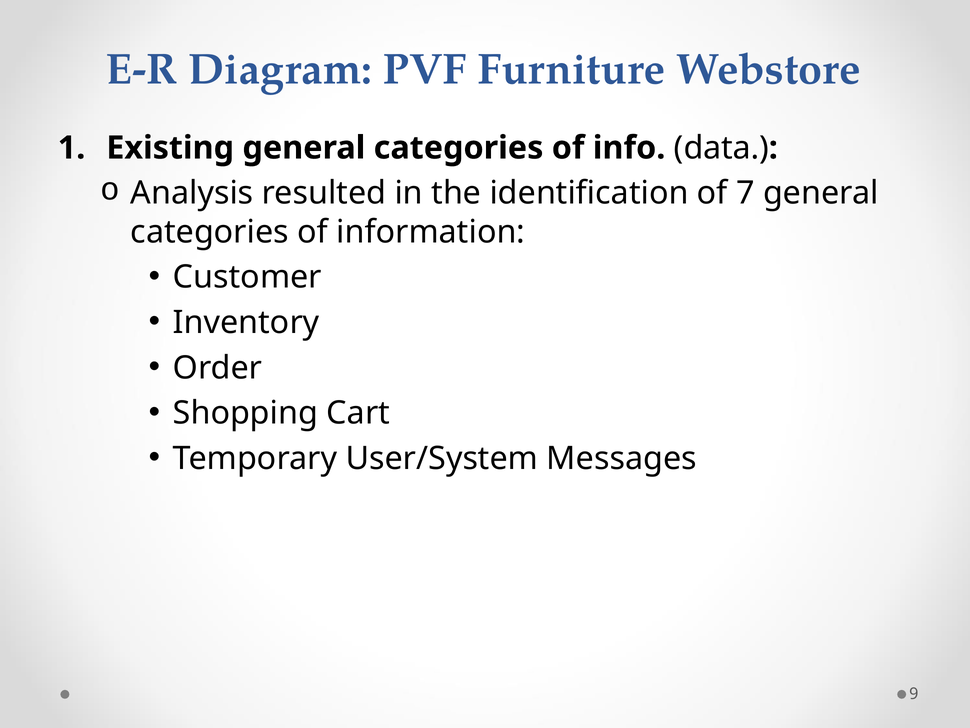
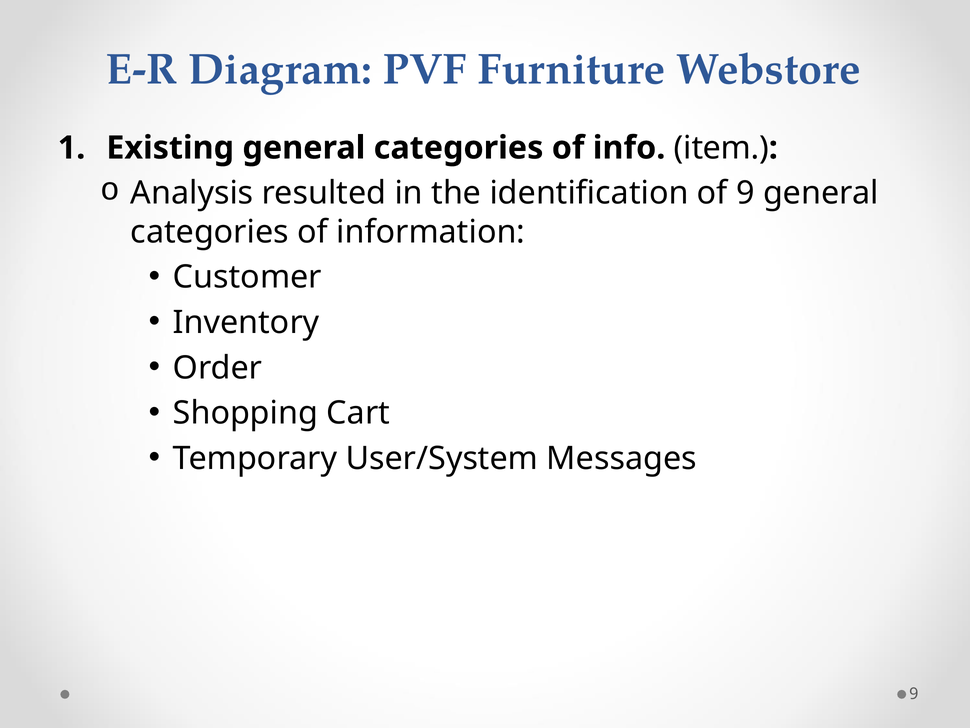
data: data -> item (721, 148)
of 7: 7 -> 9 (745, 193)
